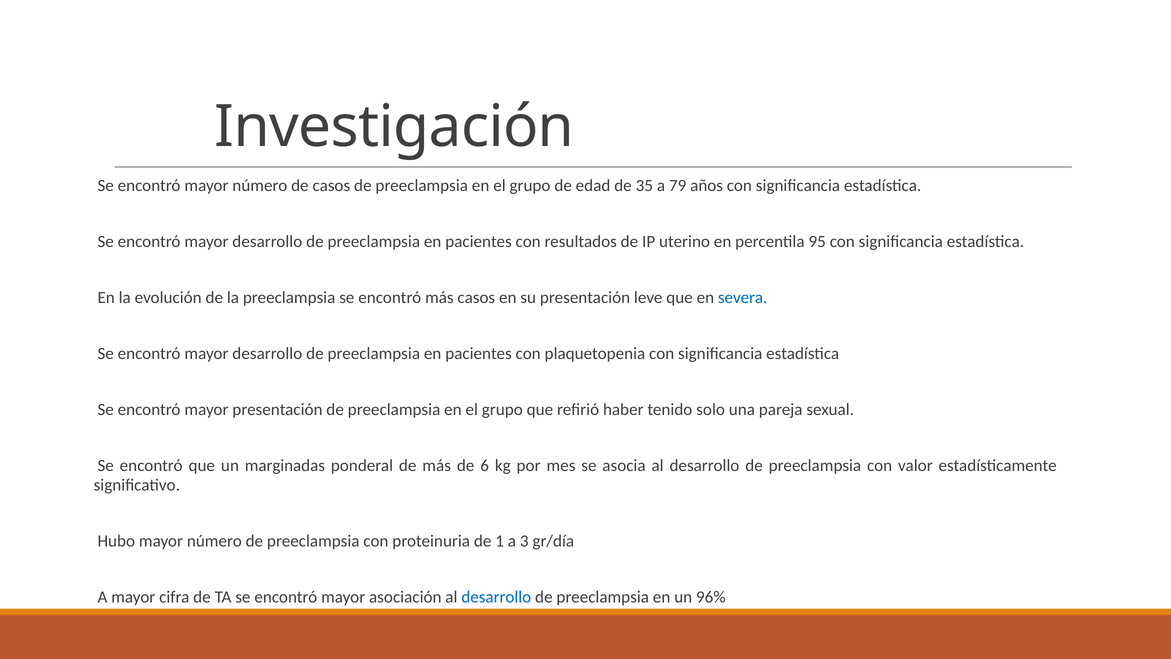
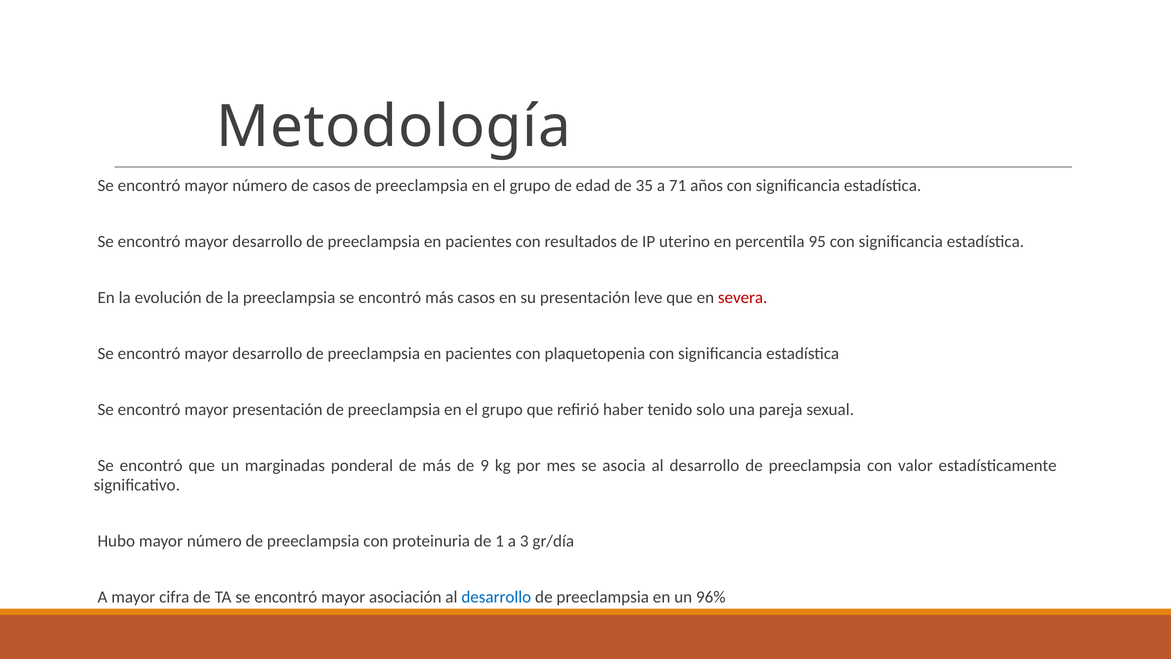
Investigación: Investigación -> Metodología (394, 127)
79: 79 -> 71 (678, 186)
severa colour: blue -> red (743, 298)
6: 6 -> 9 (485, 465)
